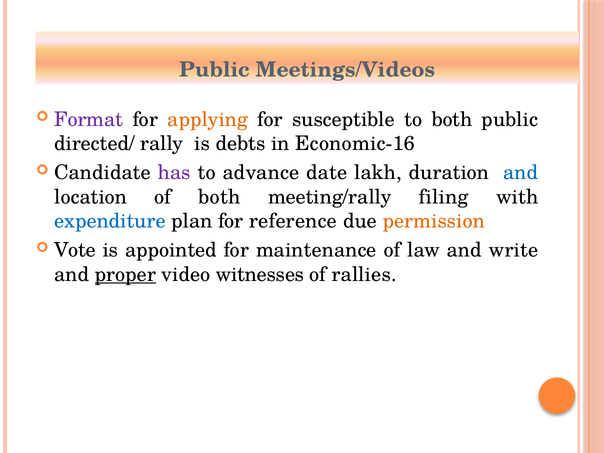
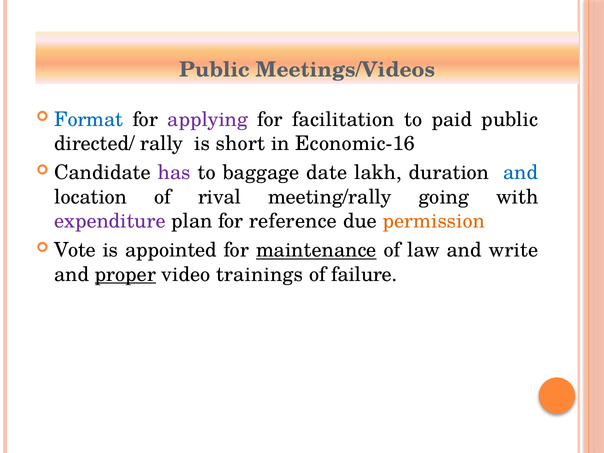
Format colour: purple -> blue (89, 119)
applying colour: orange -> purple (208, 119)
susceptible: susceptible -> facilitation (343, 119)
to both: both -> paid (452, 119)
debts: debts -> short (240, 144)
advance: advance -> baggage (261, 173)
of both: both -> rival (220, 197)
filing: filing -> going (444, 197)
expenditure colour: blue -> purple (110, 221)
maintenance underline: none -> present (316, 250)
witnesses: witnesses -> trainings (260, 274)
rallies: rallies -> failure (364, 274)
